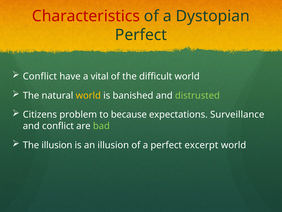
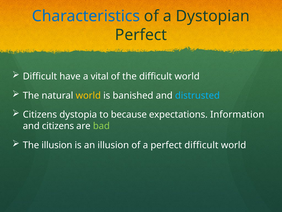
Characteristics colour: red -> blue (86, 16)
Conflict: Conflict -> Difficult (40, 76)
distrusted colour: light green -> light blue (197, 95)
problem: problem -> dystopia (78, 114)
Surveillance: Surveillance -> Information (237, 114)
and conflict: conflict -> citizens (58, 126)
perfect excerpt: excerpt -> difficult (201, 145)
